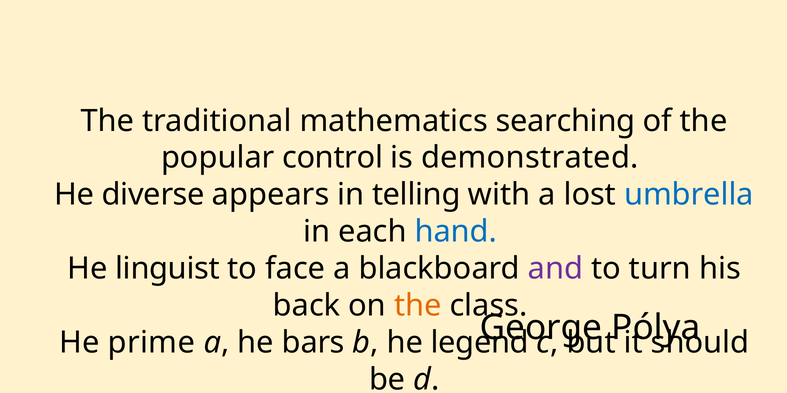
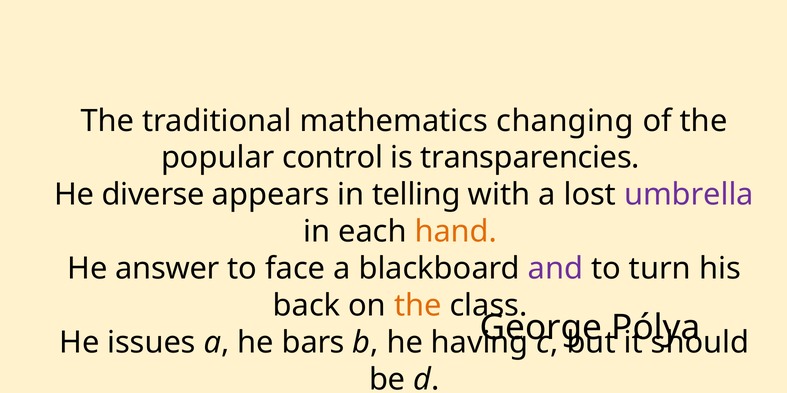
searching: searching -> changing (565, 121)
demonstrated: demonstrated -> transparencies (530, 158)
umbrella colour: blue -> purple (689, 195)
hand colour: blue -> orange (456, 232)
linguist: linguist -> answer (168, 269)
prime: prime -> issues (152, 343)
legend: legend -> having (480, 343)
